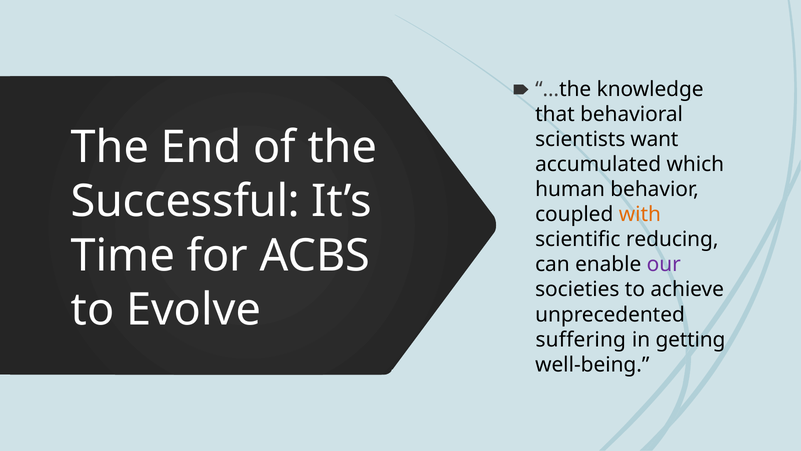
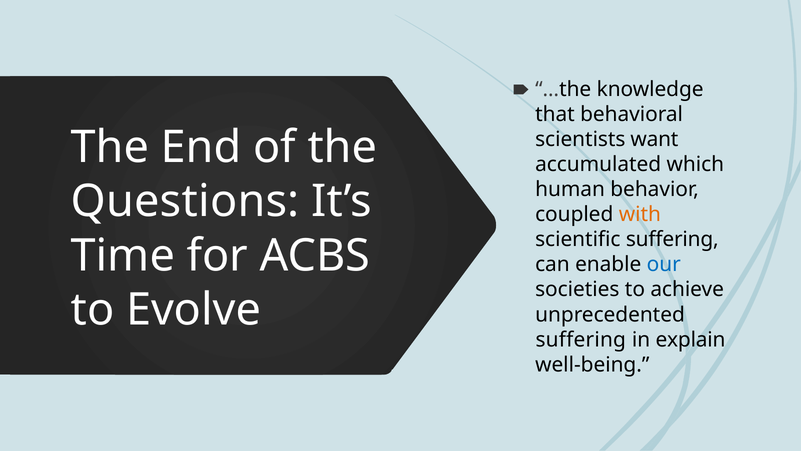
Successful: Successful -> Questions (185, 201)
scientific reducing: reducing -> suffering (672, 239)
our colour: purple -> blue (664, 264)
getting: getting -> explain (690, 339)
